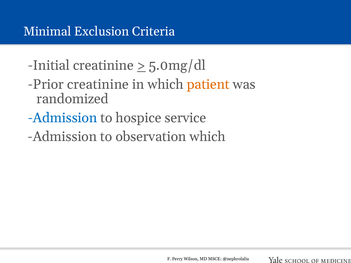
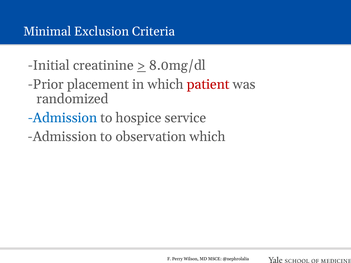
5.0mg/dl: 5.0mg/dl -> 8.0mg/dl (177, 66)
Prior creatinine: creatinine -> placement (98, 84)
patient colour: orange -> red (208, 84)
